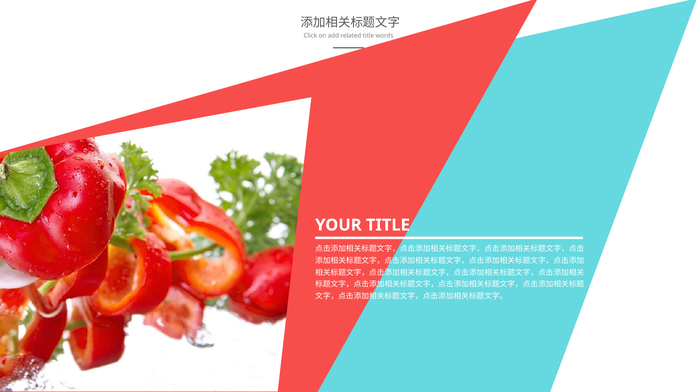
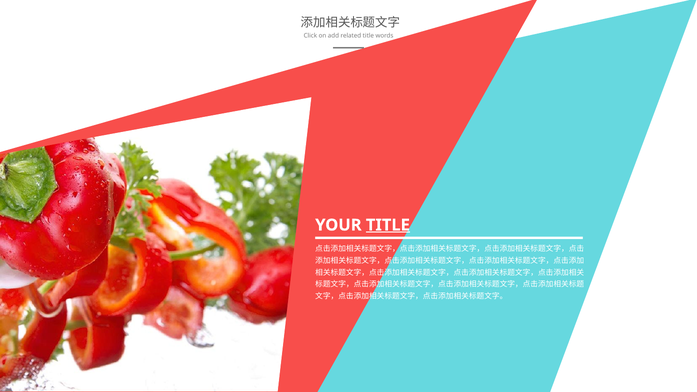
TITLE underline: none -> present (388, 225)
